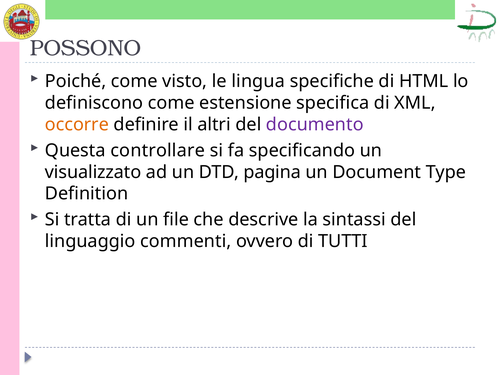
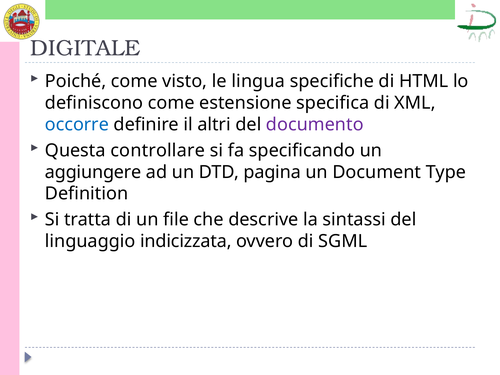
POSSONO: POSSONO -> DIGITALE (85, 48)
occorre colour: orange -> blue (77, 125)
visualizzato: visualizzato -> aggiungere (93, 172)
commenti: commenti -> indicizzata (186, 241)
TUTTI: TUTTI -> SGML (343, 241)
